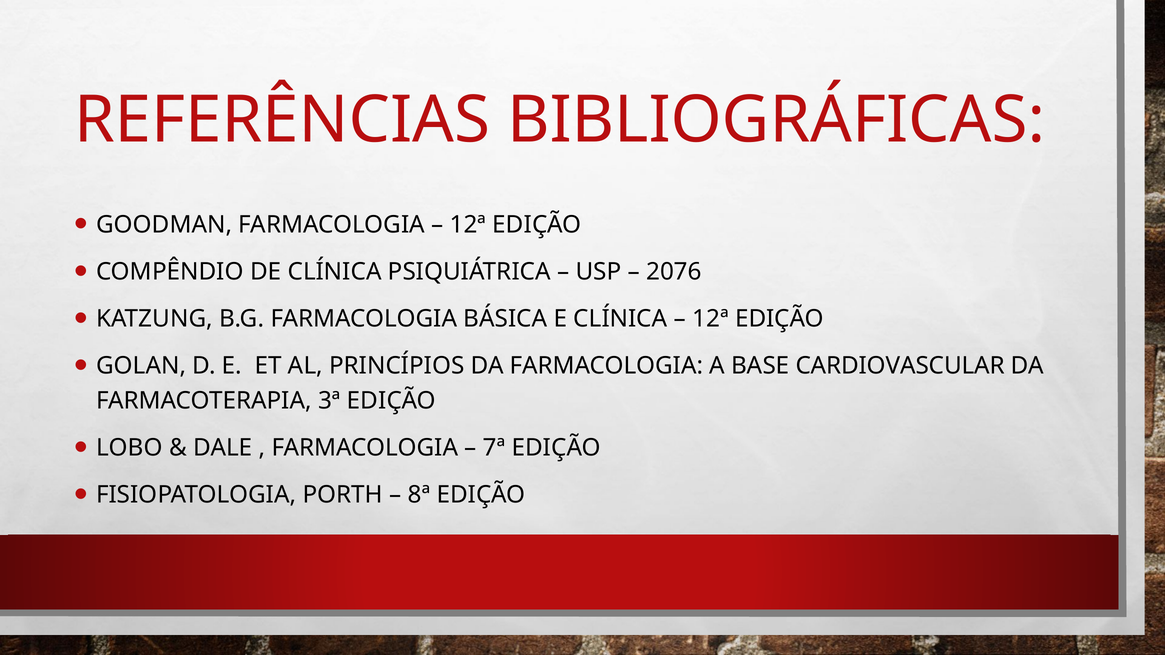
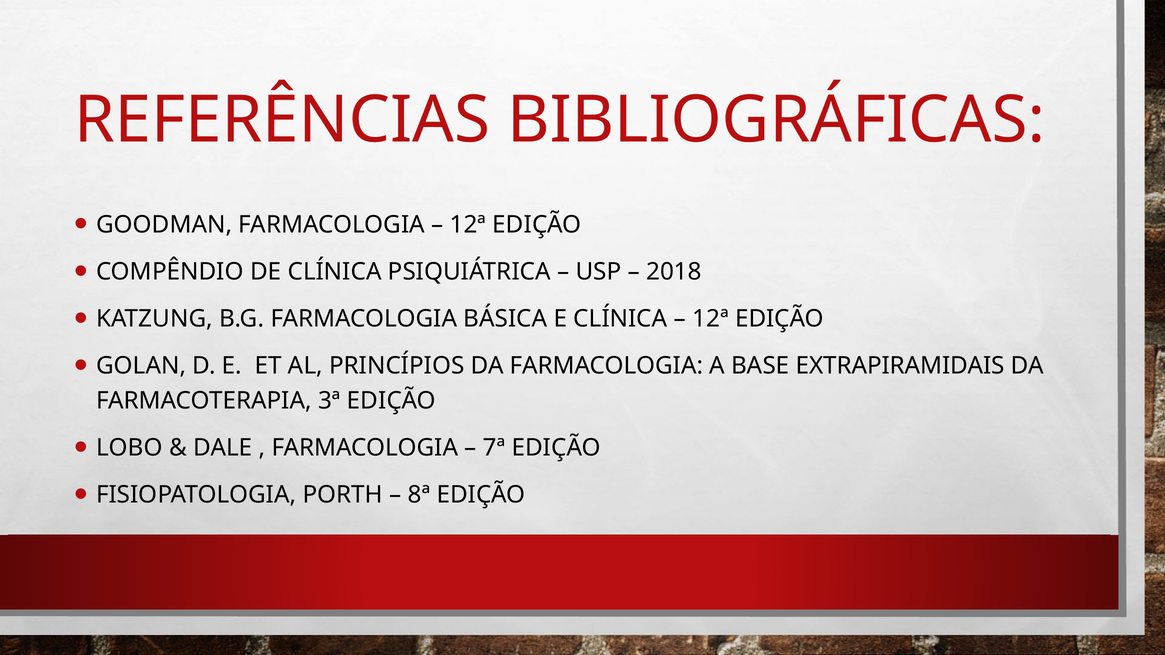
2076: 2076 -> 2018 (674, 272)
CARDIOVASCULAR: CARDIOVASCULAR -> EXTRAPIRAMIDAIS (900, 366)
